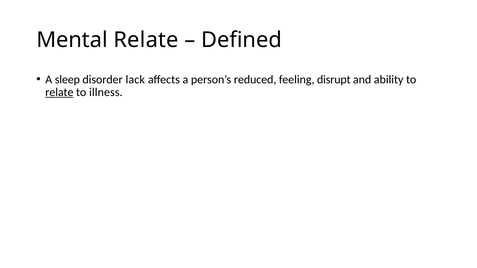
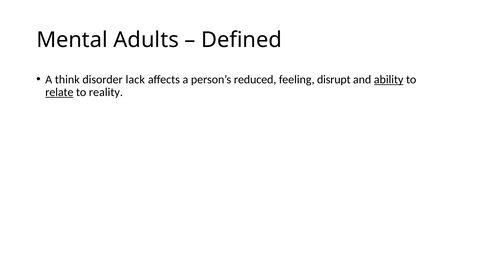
Mental Relate: Relate -> Adults (146, 40)
sleep: sleep -> think (67, 80)
ability underline: none -> present (389, 80)
illness: illness -> reality (106, 92)
